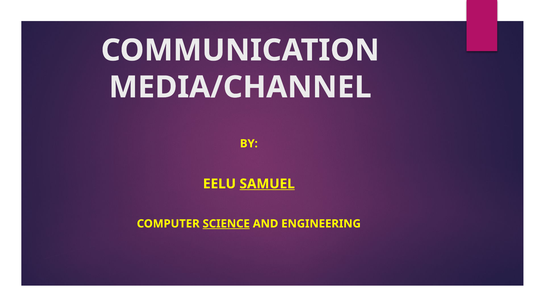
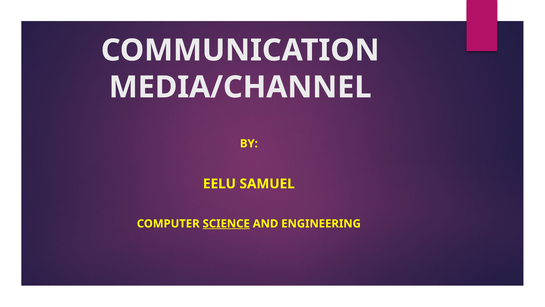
SAMUEL underline: present -> none (267, 184)
